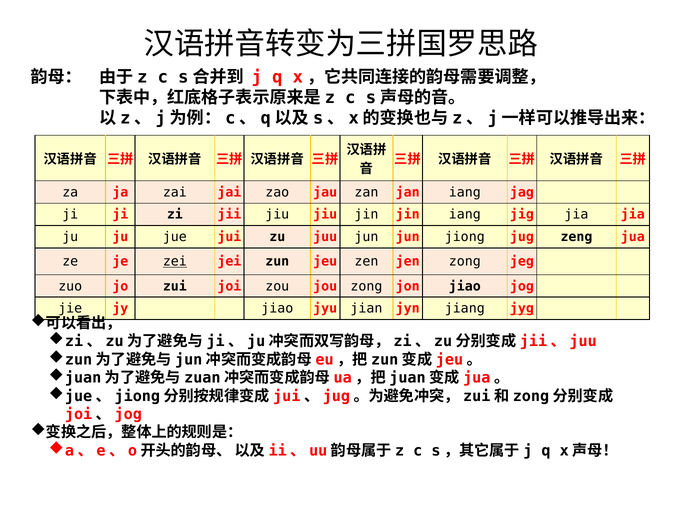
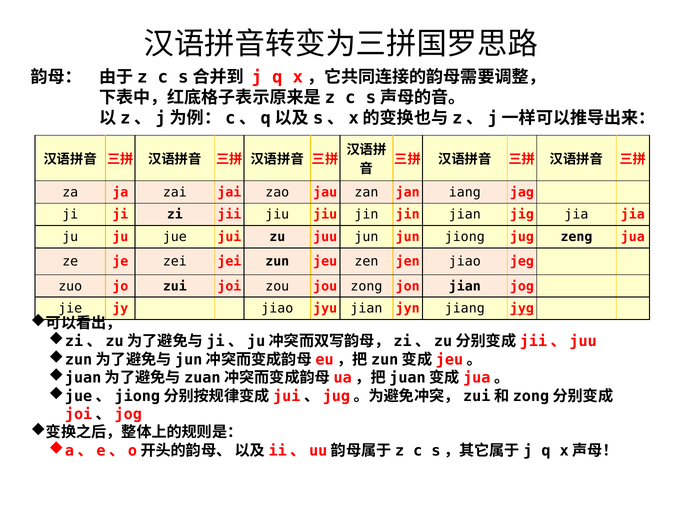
jin iang: iang -> jian (465, 214)
zei underline: present -> none (175, 261)
jen zong: zong -> jiao (465, 261)
jon jiao: jiao -> jian (465, 286)
